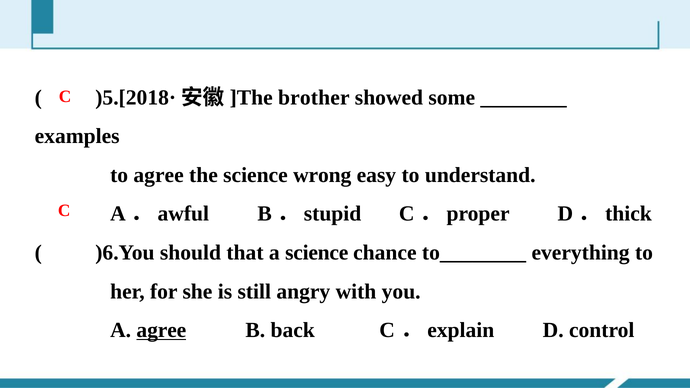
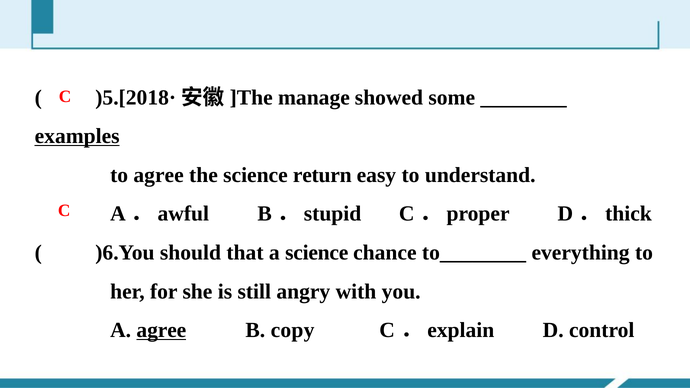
brother: brother -> manage (314, 97)
examples underline: none -> present (77, 136)
wrong: wrong -> return (322, 175)
back: back -> copy (293, 330)
